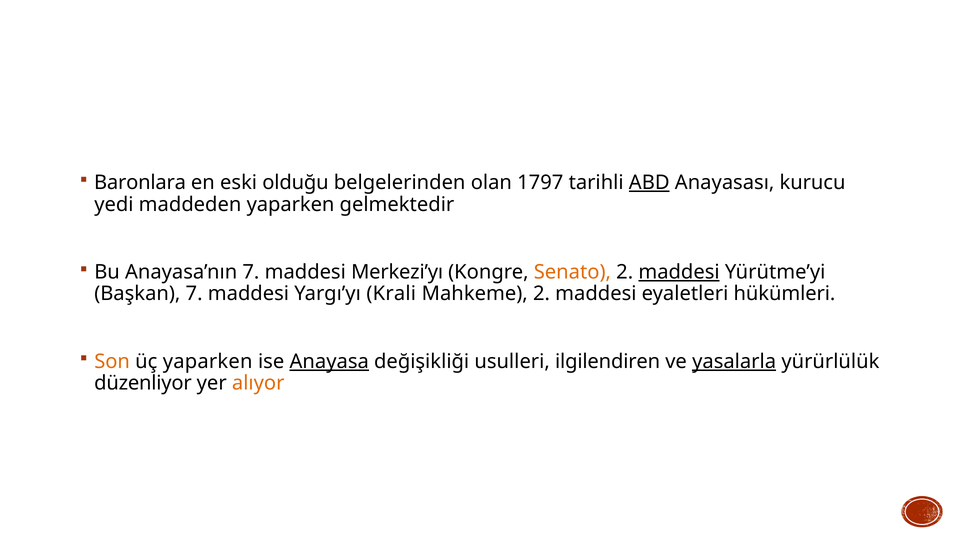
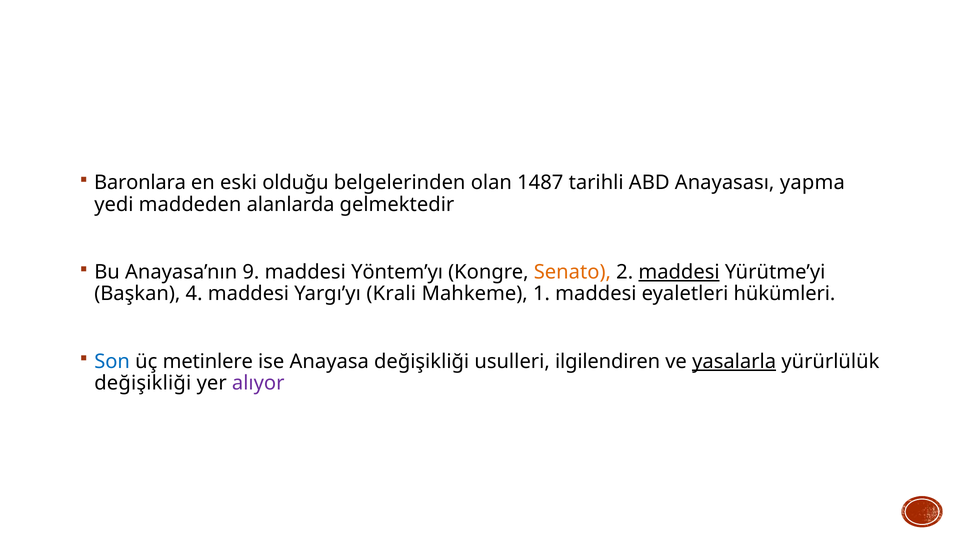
1797: 1797 -> 1487 (540, 183)
ABD underline: present -> none (649, 183)
kurucu: kurucu -> yapma (812, 183)
maddeden yaparken: yaparken -> alanlarda (291, 204)
Anayasa’nın 7: 7 -> 9 (251, 272)
Merkezi’yı: Merkezi’yı -> Yöntem’yı (397, 272)
Başkan 7: 7 -> 4 (194, 294)
Mahkeme 2: 2 -> 1 (542, 294)
Son colour: orange -> blue (112, 361)
üç yaparken: yaparken -> metinlere (208, 361)
Anayasa underline: present -> none (329, 361)
düzenliyor: düzenliyor -> değişikliği (143, 383)
alıyor colour: orange -> purple (258, 383)
